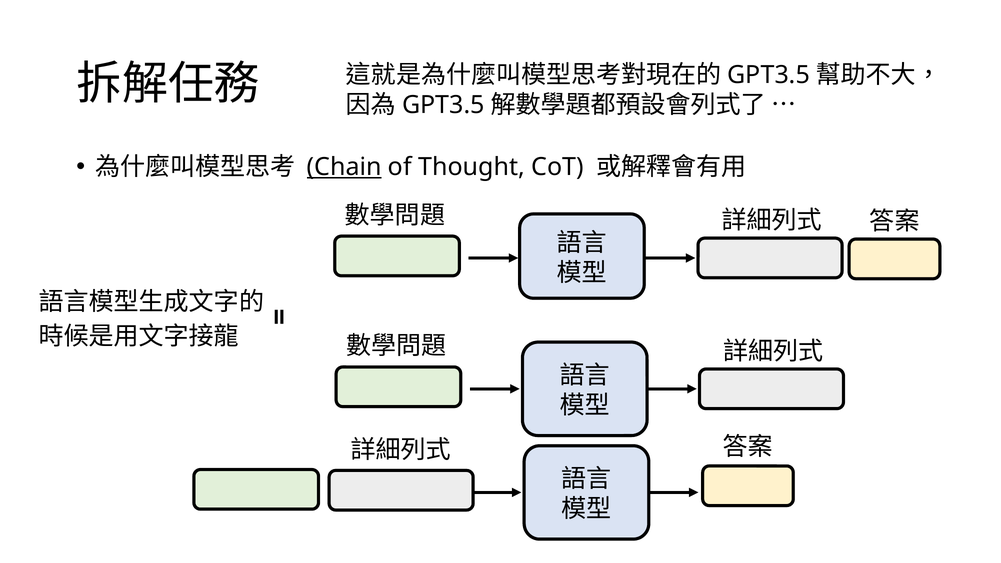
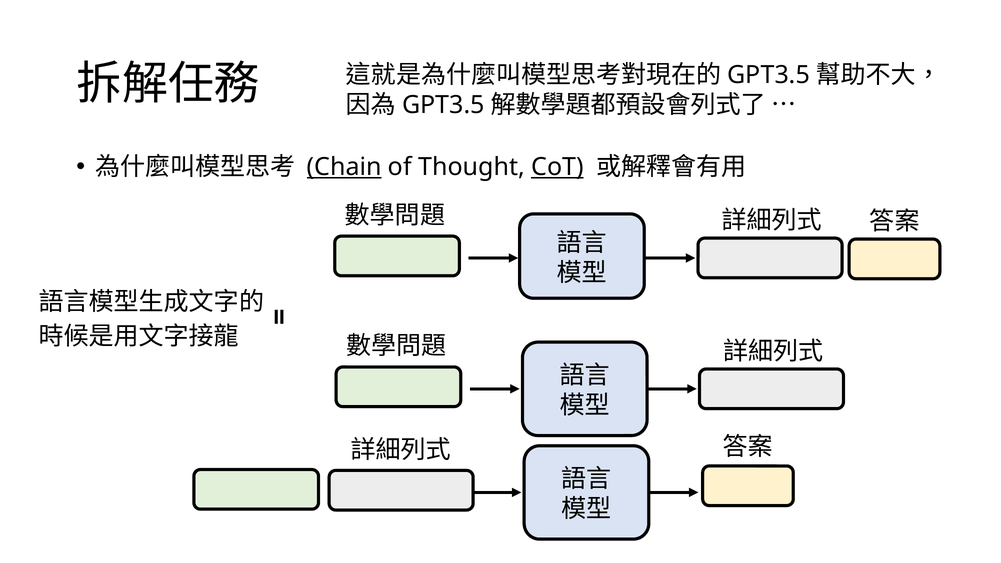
CoT underline: none -> present (557, 167)
